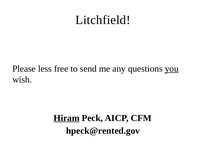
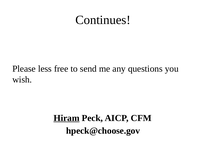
Litchfield: Litchfield -> Continues (103, 20)
you underline: present -> none (172, 69)
hpeck@rented.gov: hpeck@rented.gov -> hpeck@choose.gov (103, 131)
